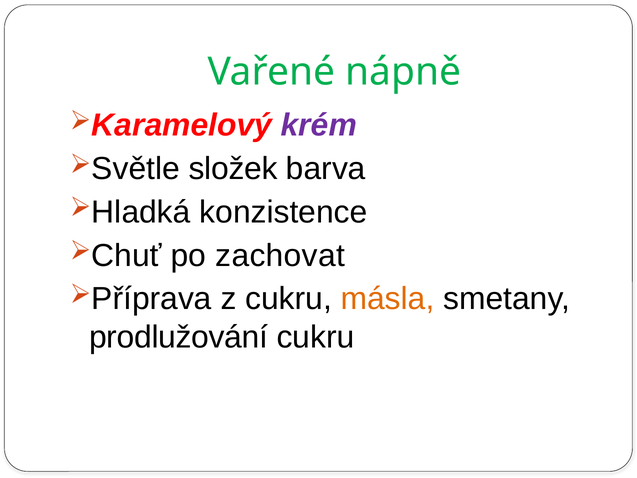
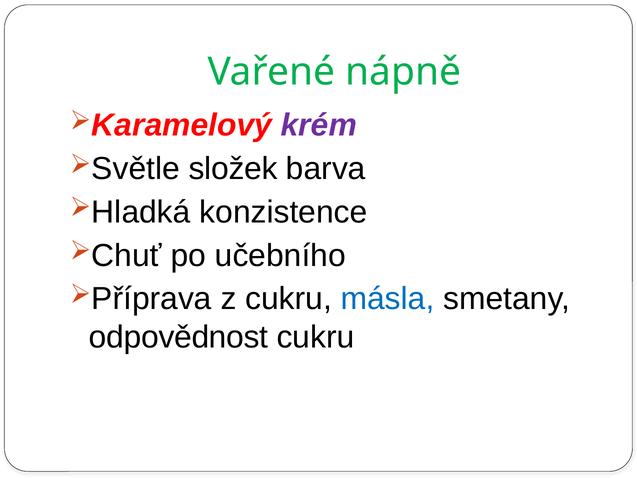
zachovat: zachovat -> učebního (280, 255)
másla colour: orange -> blue (388, 299)
prodlužování: prodlužování -> odpovědnost (179, 337)
